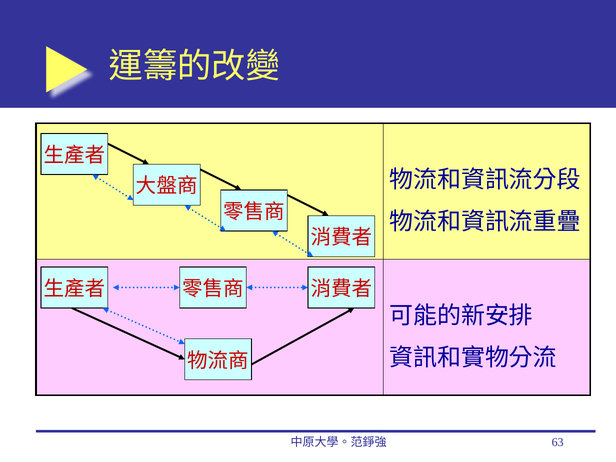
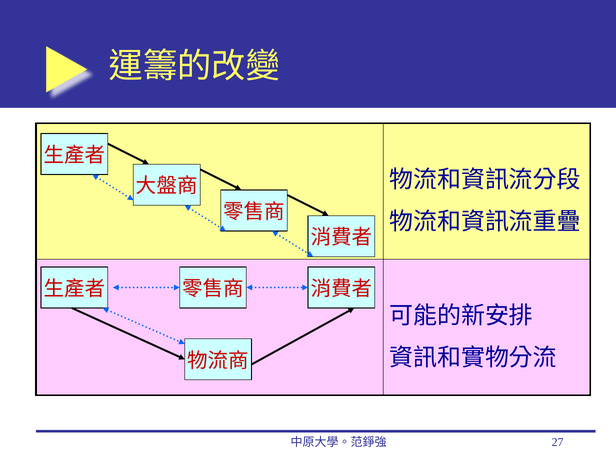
63: 63 -> 27 (558, 442)
